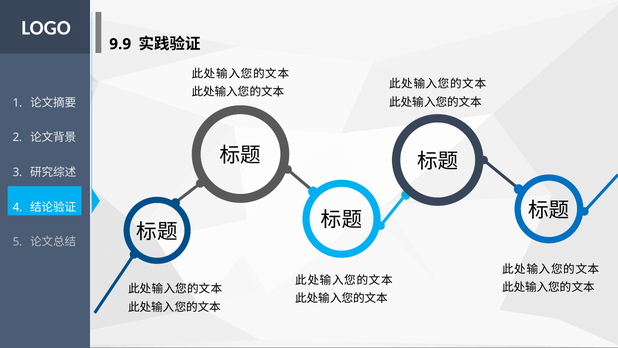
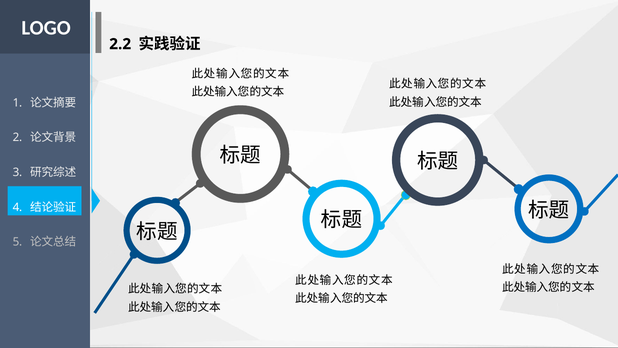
9.9: 9.9 -> 2.2 (120, 44)
